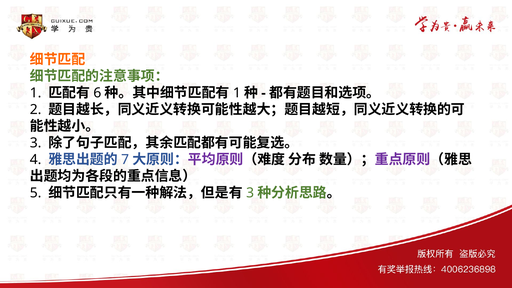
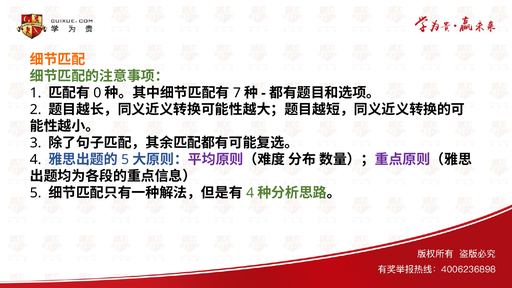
6: 6 -> 0 (97, 93)
1: 1 -> 7 (237, 93)
7: 7 -> 5 (125, 160)
3: 3 -> 4 (250, 193)
